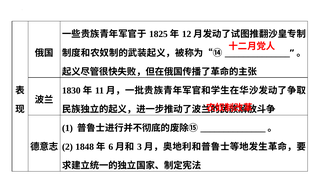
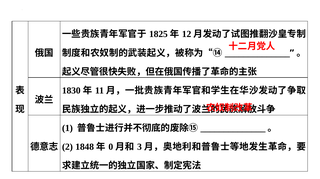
6: 6 -> 0 (111, 147)
